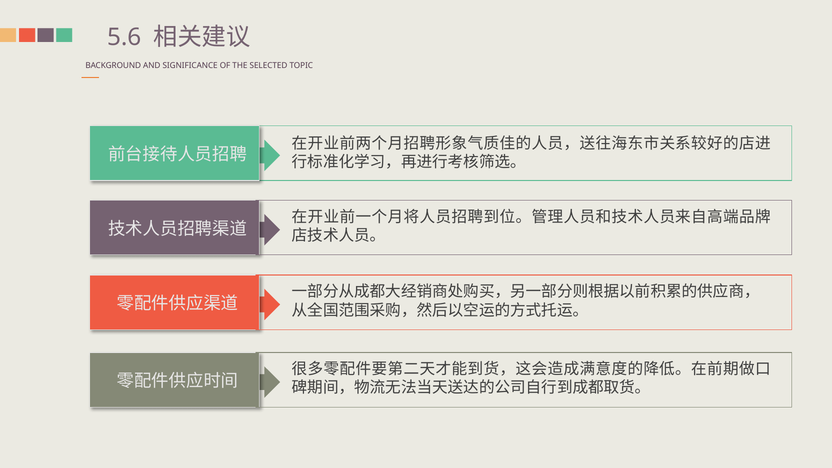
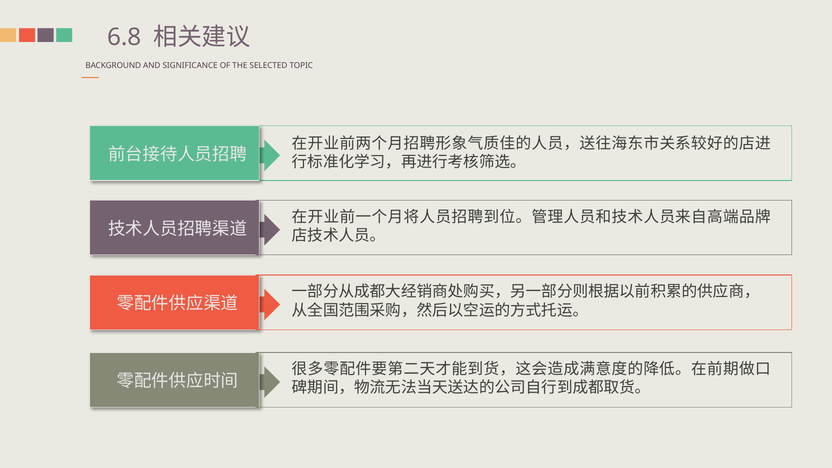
5.6: 5.6 -> 6.8 (124, 37)
